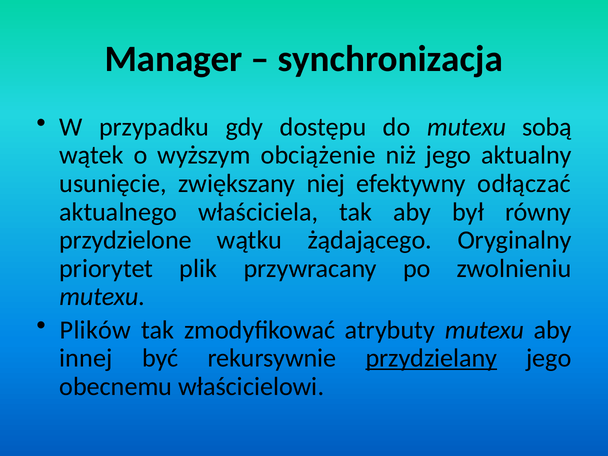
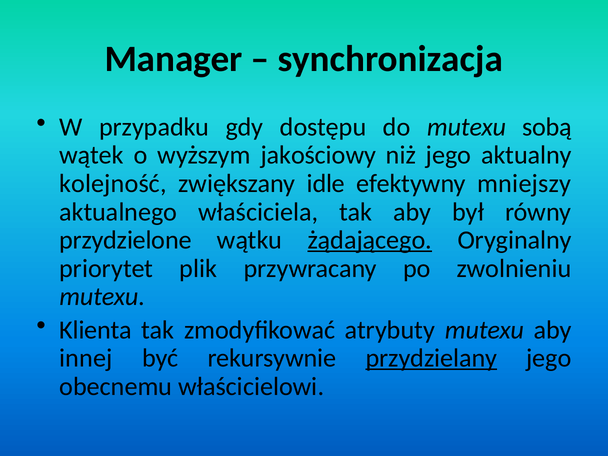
obciążenie: obciążenie -> jakościowy (318, 155)
usunięcie: usunięcie -> kolejność (113, 184)
niej: niej -> idle (326, 184)
odłączać: odłączać -> mniejszy (524, 184)
żądającego underline: none -> present (370, 240)
Plików: Plików -> Klienta (96, 330)
